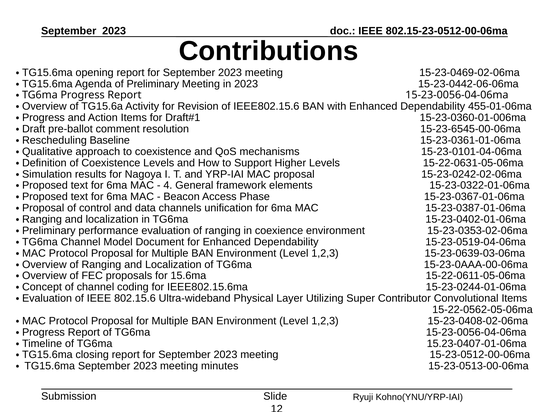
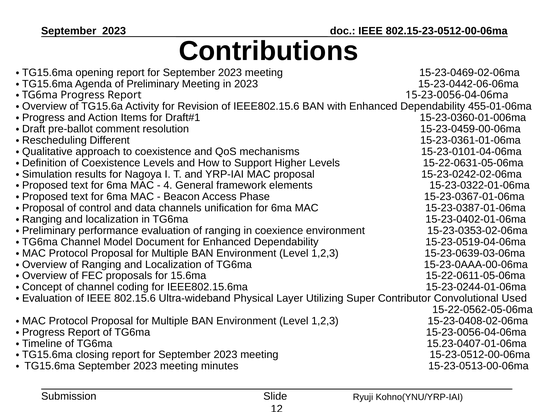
15-23-6545-00-06ma: 15-23-6545-00-06ma -> 15-23-0459-00-06ma (470, 129)
Baseline: Baseline -> Different (110, 140)
Convolutional Items: Items -> Used (514, 298)
